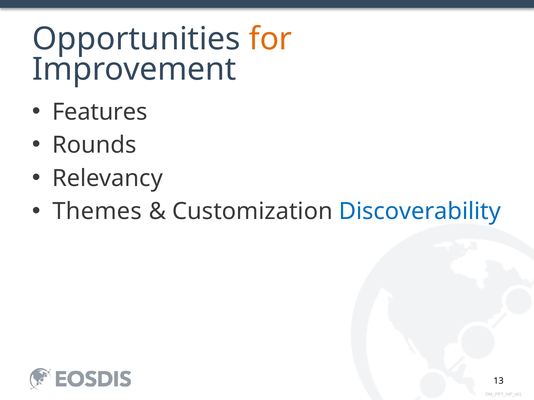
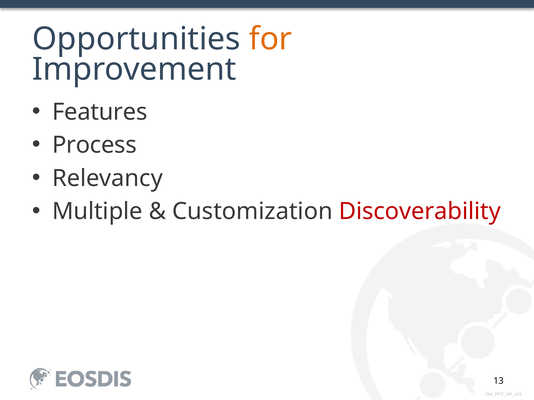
Rounds: Rounds -> Process (94, 145)
Themes: Themes -> Multiple (97, 212)
Discoverability colour: blue -> red (420, 212)
